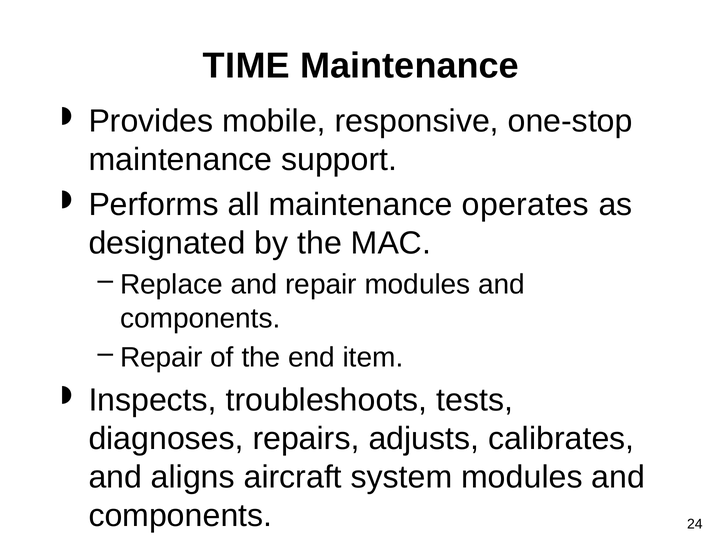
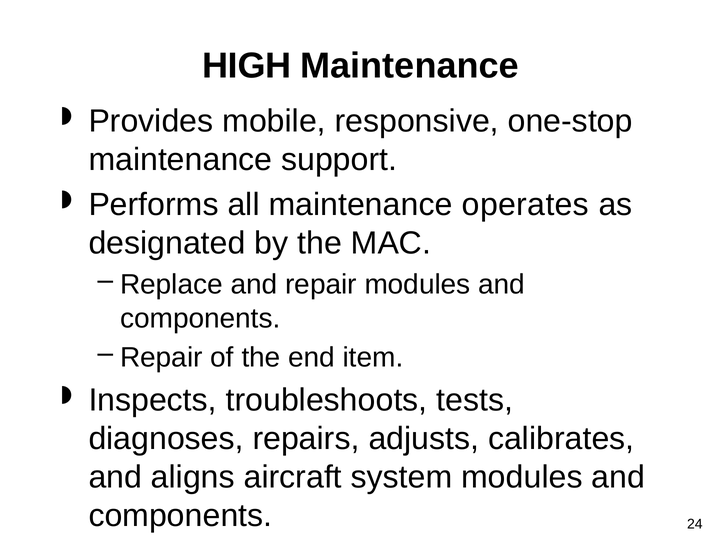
TIME: TIME -> HIGH (247, 66)
